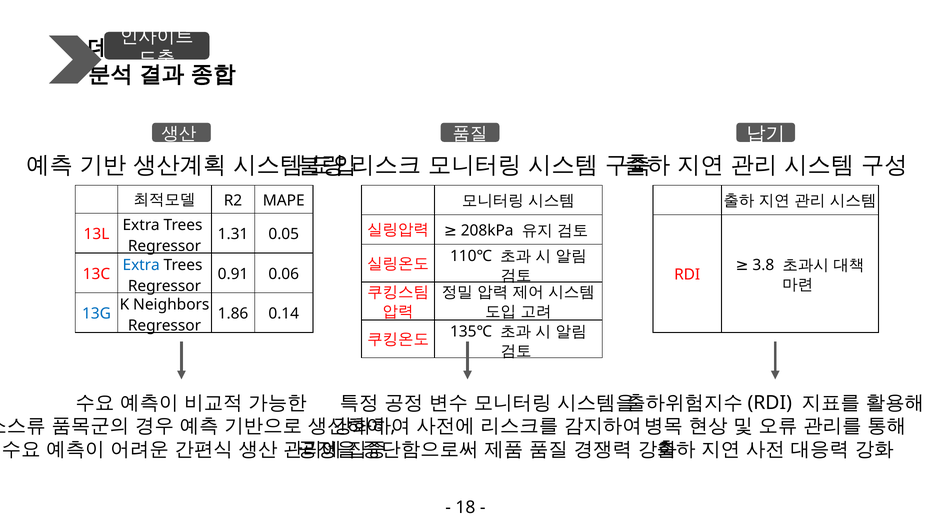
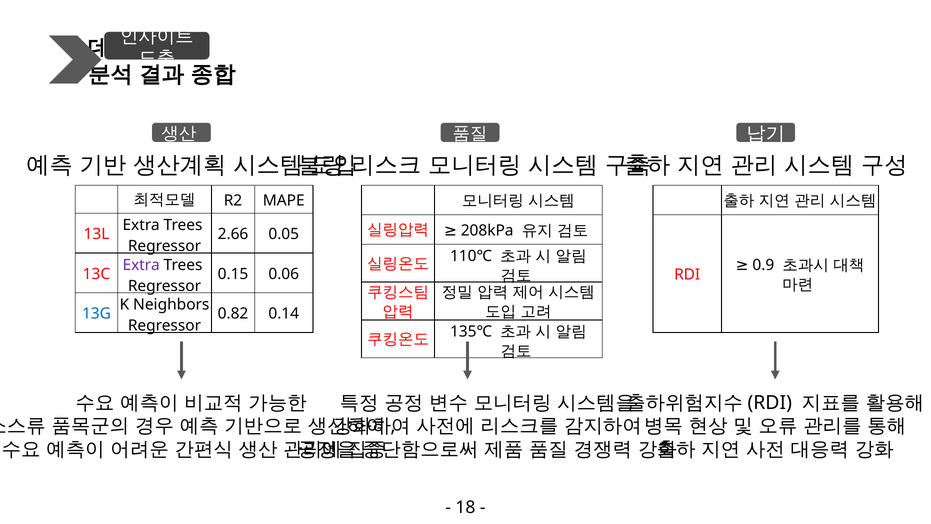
1.31: 1.31 -> 2.66 (233, 234)
3.8: 3.8 -> 0.9 (763, 265)
Extra colour: blue -> purple (141, 265)
0.91: 0.91 -> 0.15 (233, 274)
1.86: 1.86 -> 0.82 (233, 314)
